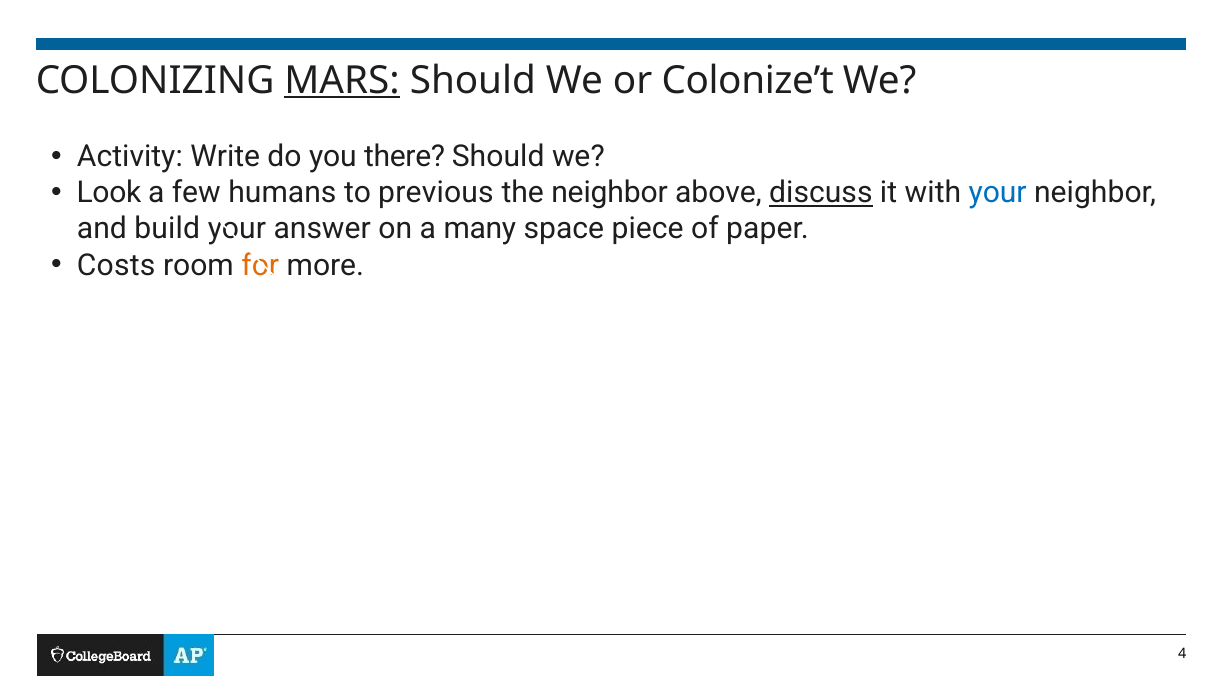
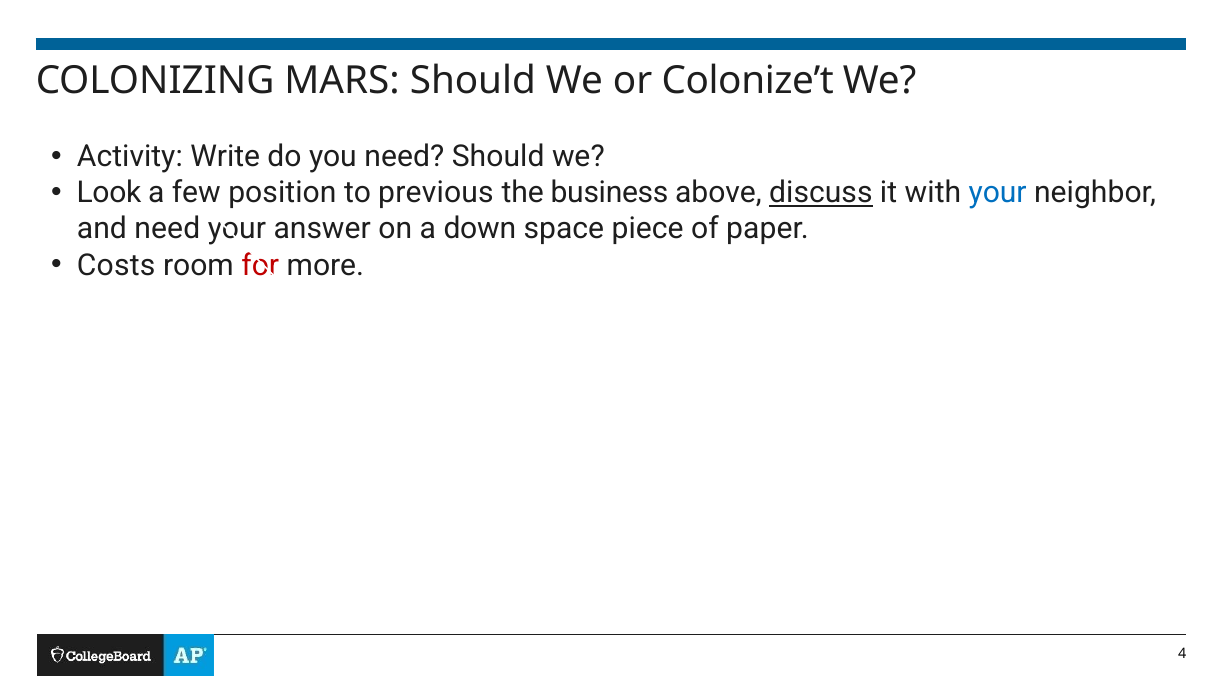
MARS underline: present -> none (342, 81)
you there: there -> need (404, 157)
humans: humans -> position (282, 193)
the neighbor: neighbor -> business (610, 193)
and build: build -> need (167, 229)
many: many -> down (480, 229)
for colour: orange -> red (260, 265)
